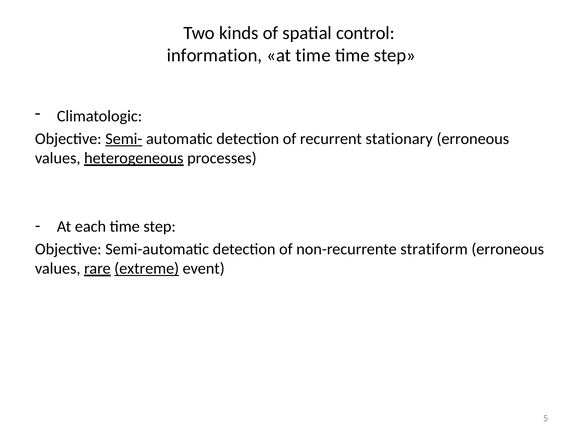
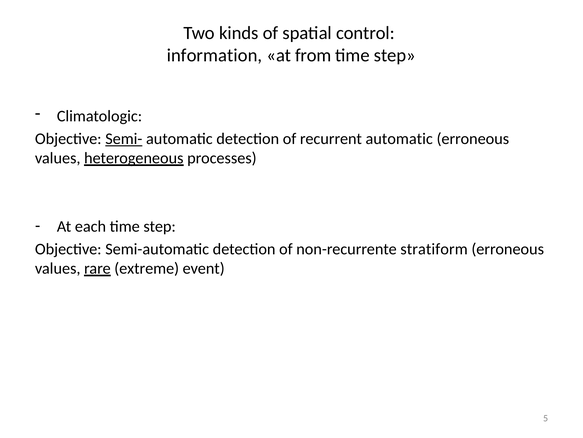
at time: time -> from (313, 55)
recurrent stationary: stationary -> automatic (399, 138)
extreme underline: present -> none (147, 268)
